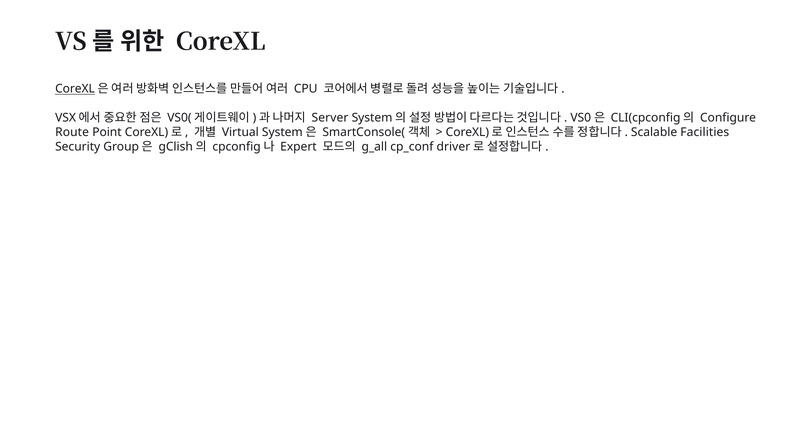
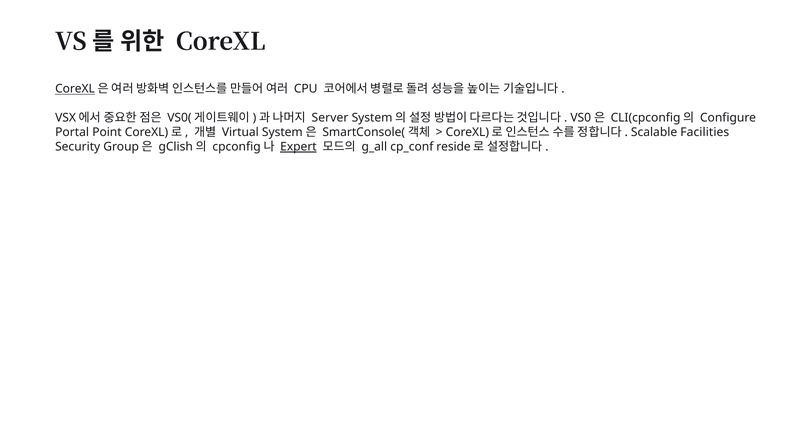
Route: Route -> Portal (72, 132)
Expert underline: none -> present (298, 147)
driver: driver -> reside (453, 147)
